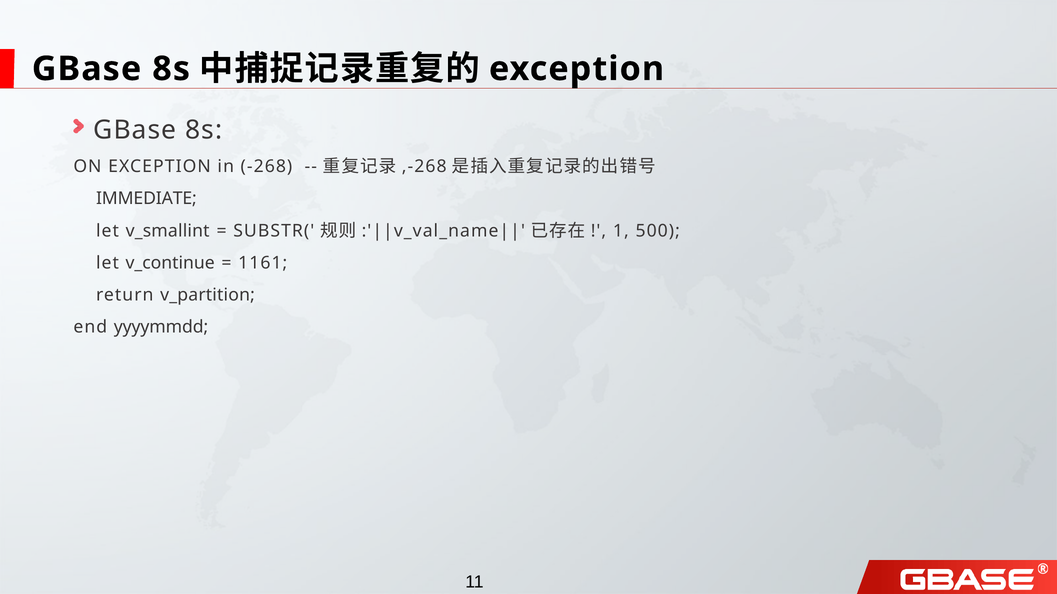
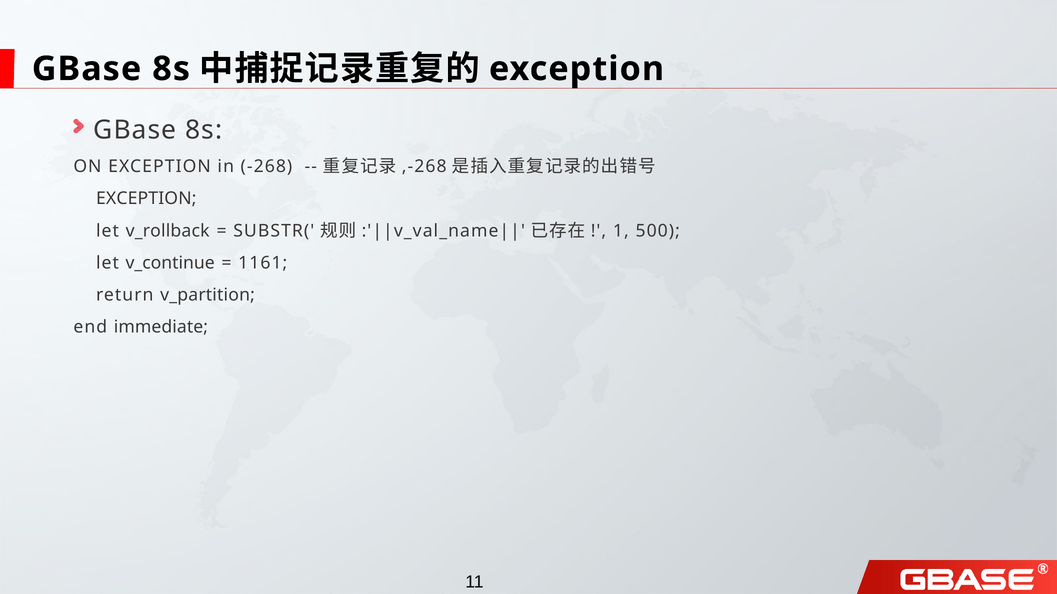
IMMEDIATE: IMMEDIATE -> EXCEPTION (146, 199)
v_smallint: v_smallint -> v_rollback (168, 231)
yyyymmdd: yyyymmdd -> immediate (161, 327)
